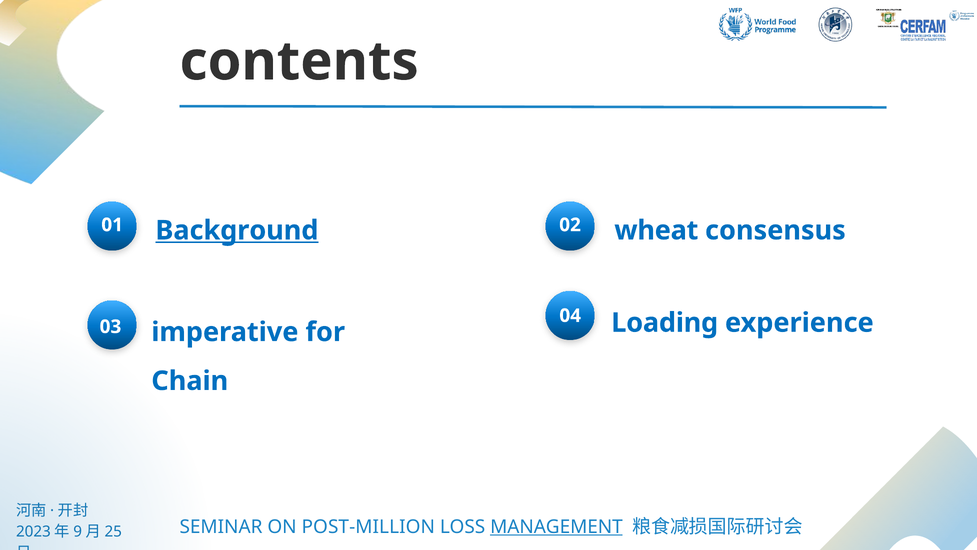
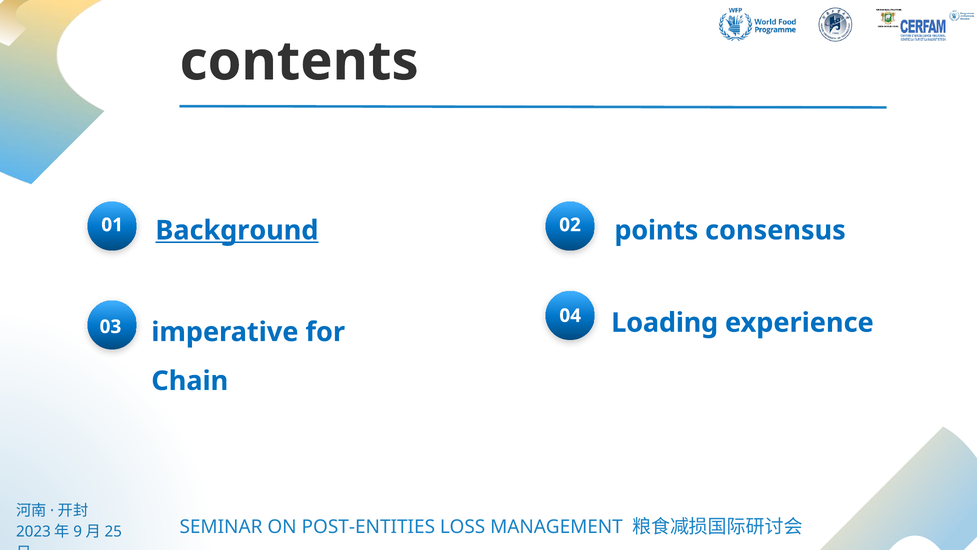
wheat: wheat -> points (656, 230)
POST-MILLION: POST-MILLION -> POST-ENTITIES (368, 526)
MANAGEMENT underline: present -> none (556, 526)
